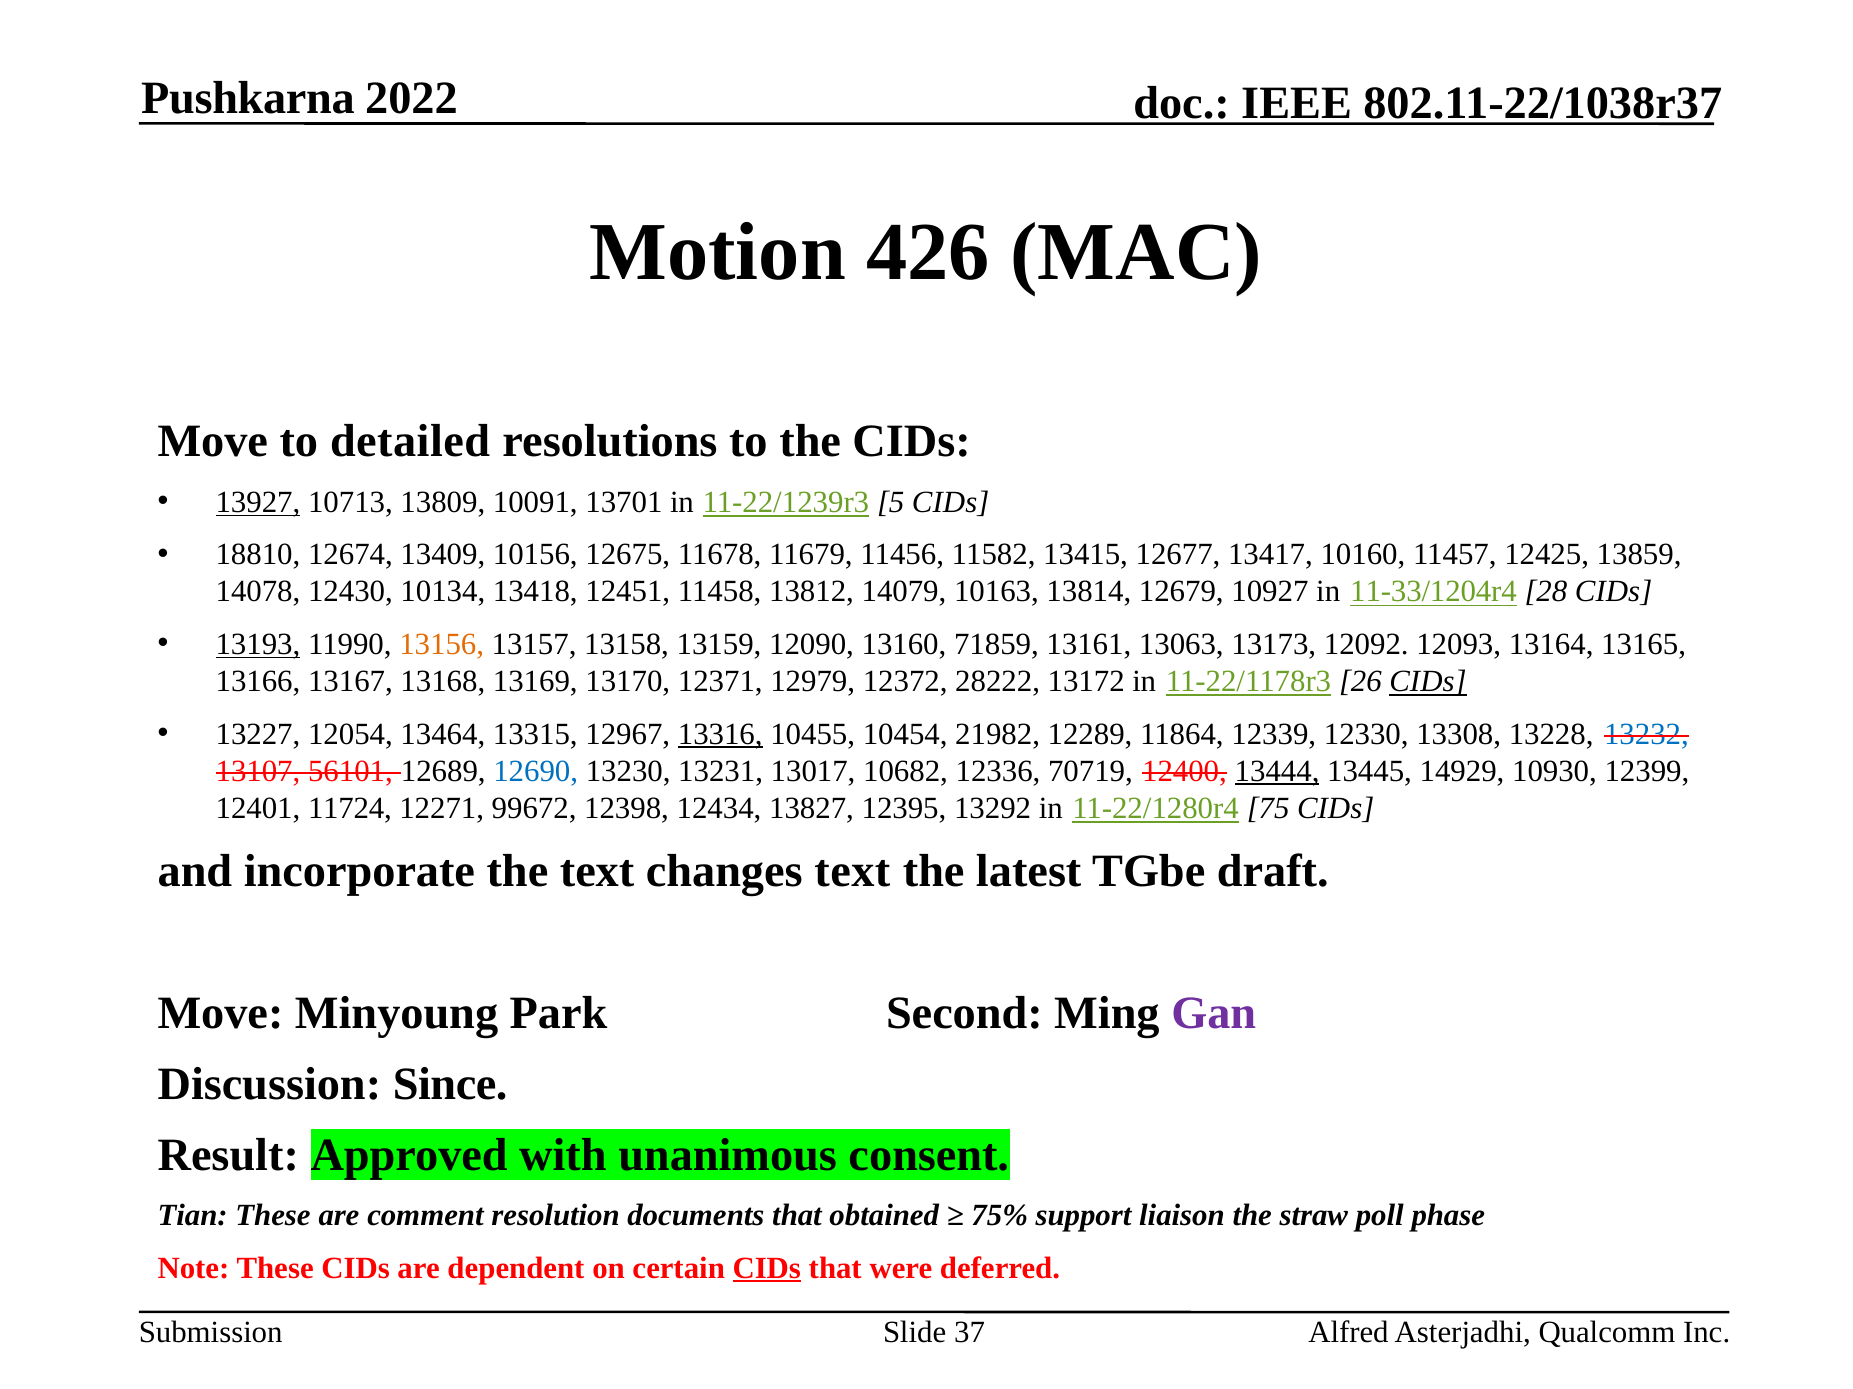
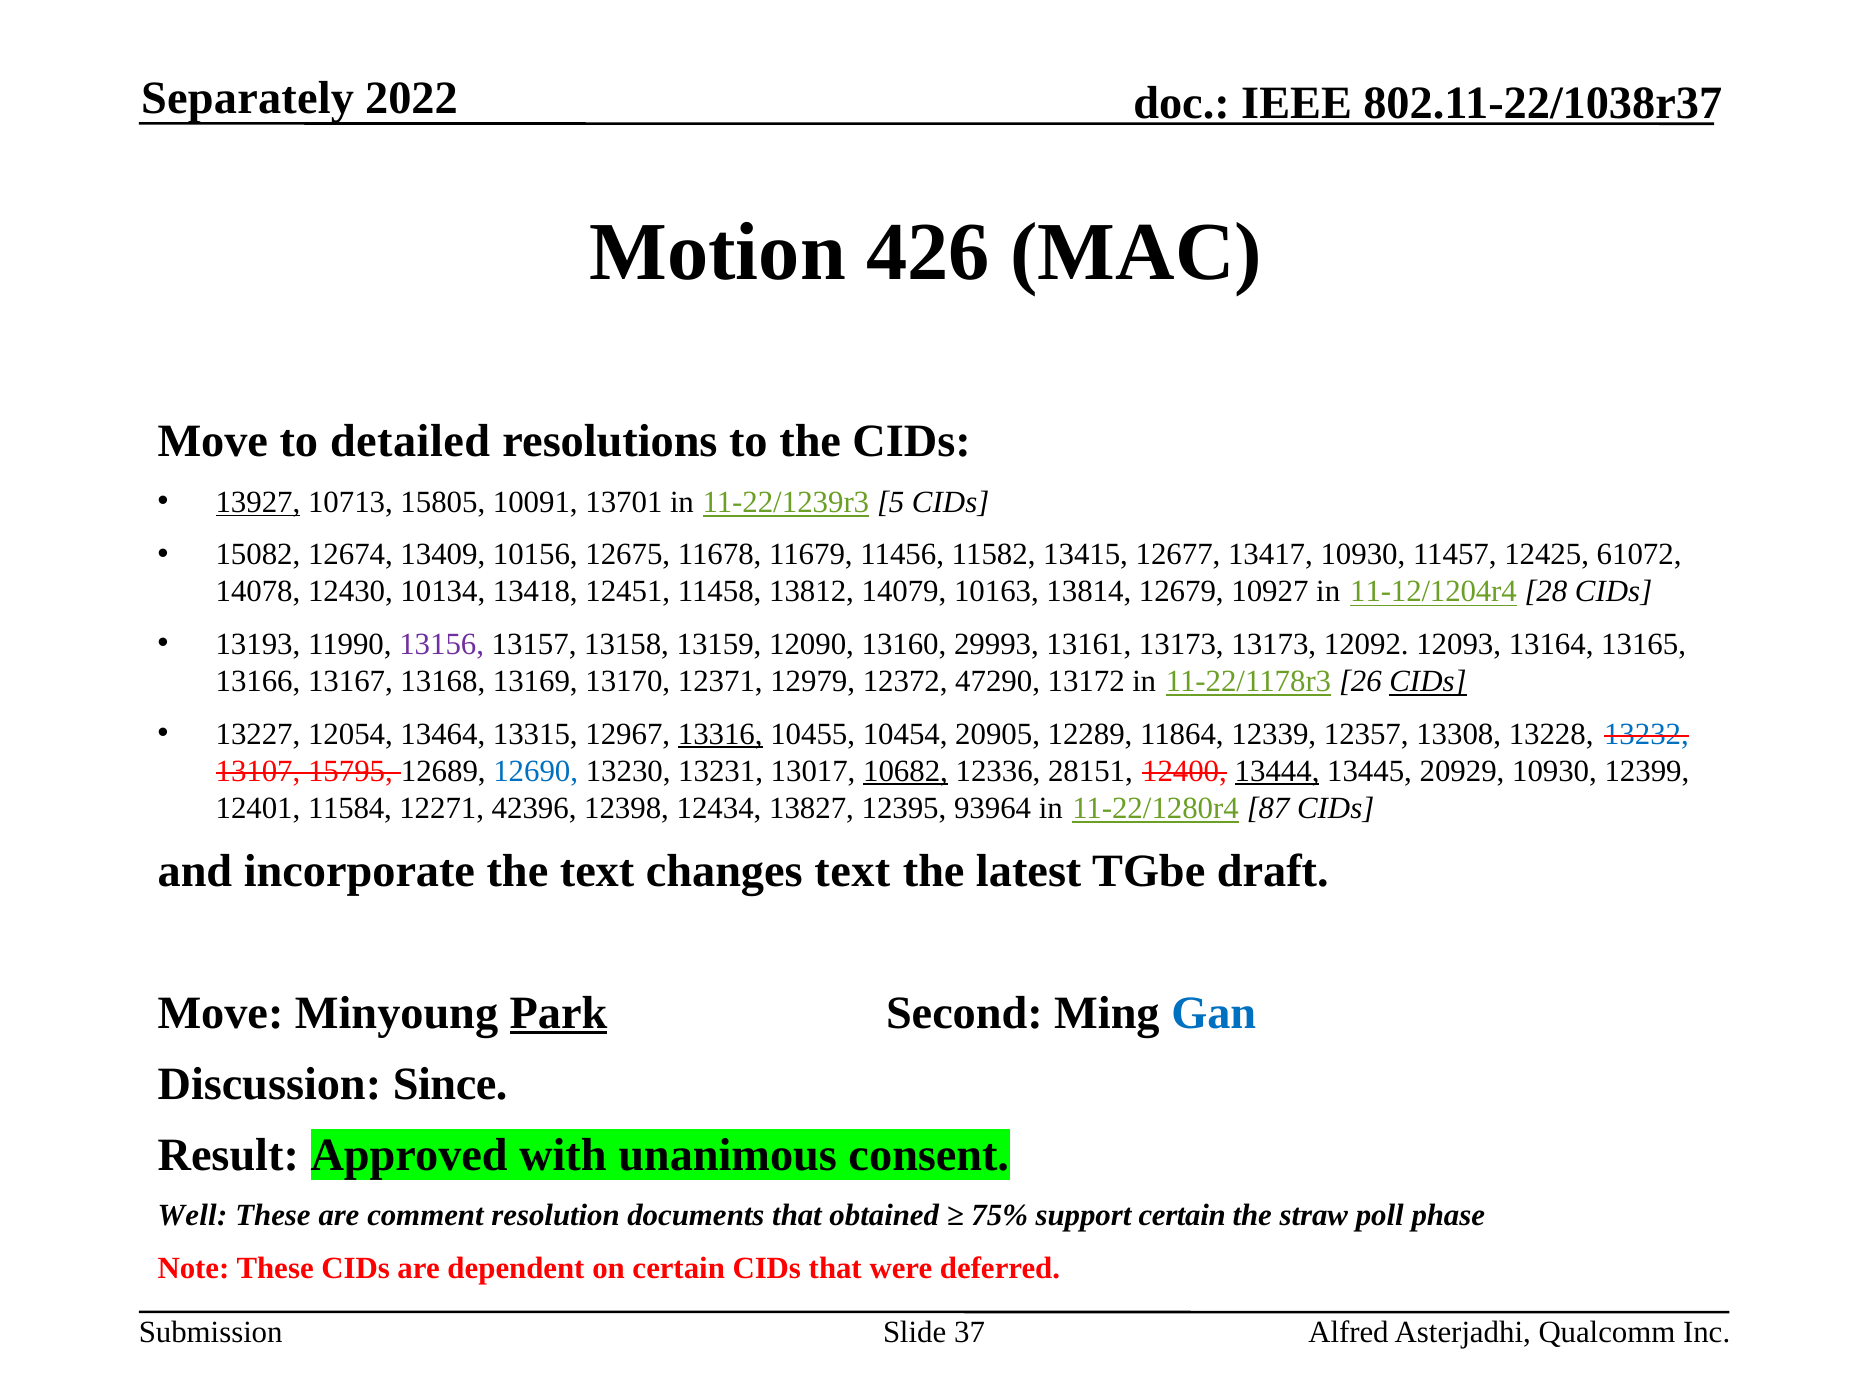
Pushkarna: Pushkarna -> Separately (248, 98)
13809: 13809 -> 15805 (443, 503)
18810: 18810 -> 15082 (258, 555)
13417 10160: 10160 -> 10930 (1363, 555)
13859: 13859 -> 61072 (1639, 555)
11-33/1204r4: 11-33/1204r4 -> 11-12/1204r4 (1434, 592)
13193 underline: present -> none (258, 645)
13156 colour: orange -> purple (442, 645)
71859: 71859 -> 29993 (996, 645)
13161 13063: 13063 -> 13173 (1181, 645)
28222: 28222 -> 47290 (998, 682)
21982: 21982 -> 20905 (998, 734)
12330: 12330 -> 12357 (1366, 734)
56101: 56101 -> 15795 (350, 771)
10682 underline: none -> present (906, 771)
70719: 70719 -> 28151 (1090, 771)
14929: 14929 -> 20929 (1462, 771)
11724: 11724 -> 11584 (350, 808)
99672: 99672 -> 42396 (534, 808)
13292: 13292 -> 93964 (993, 808)
75: 75 -> 87 (1268, 808)
Park underline: none -> present (558, 1013)
Gan colour: purple -> blue (1214, 1013)
Tian: Tian -> Well (193, 1216)
support liaison: liaison -> certain (1182, 1216)
CIDs underline: present -> none (767, 1269)
